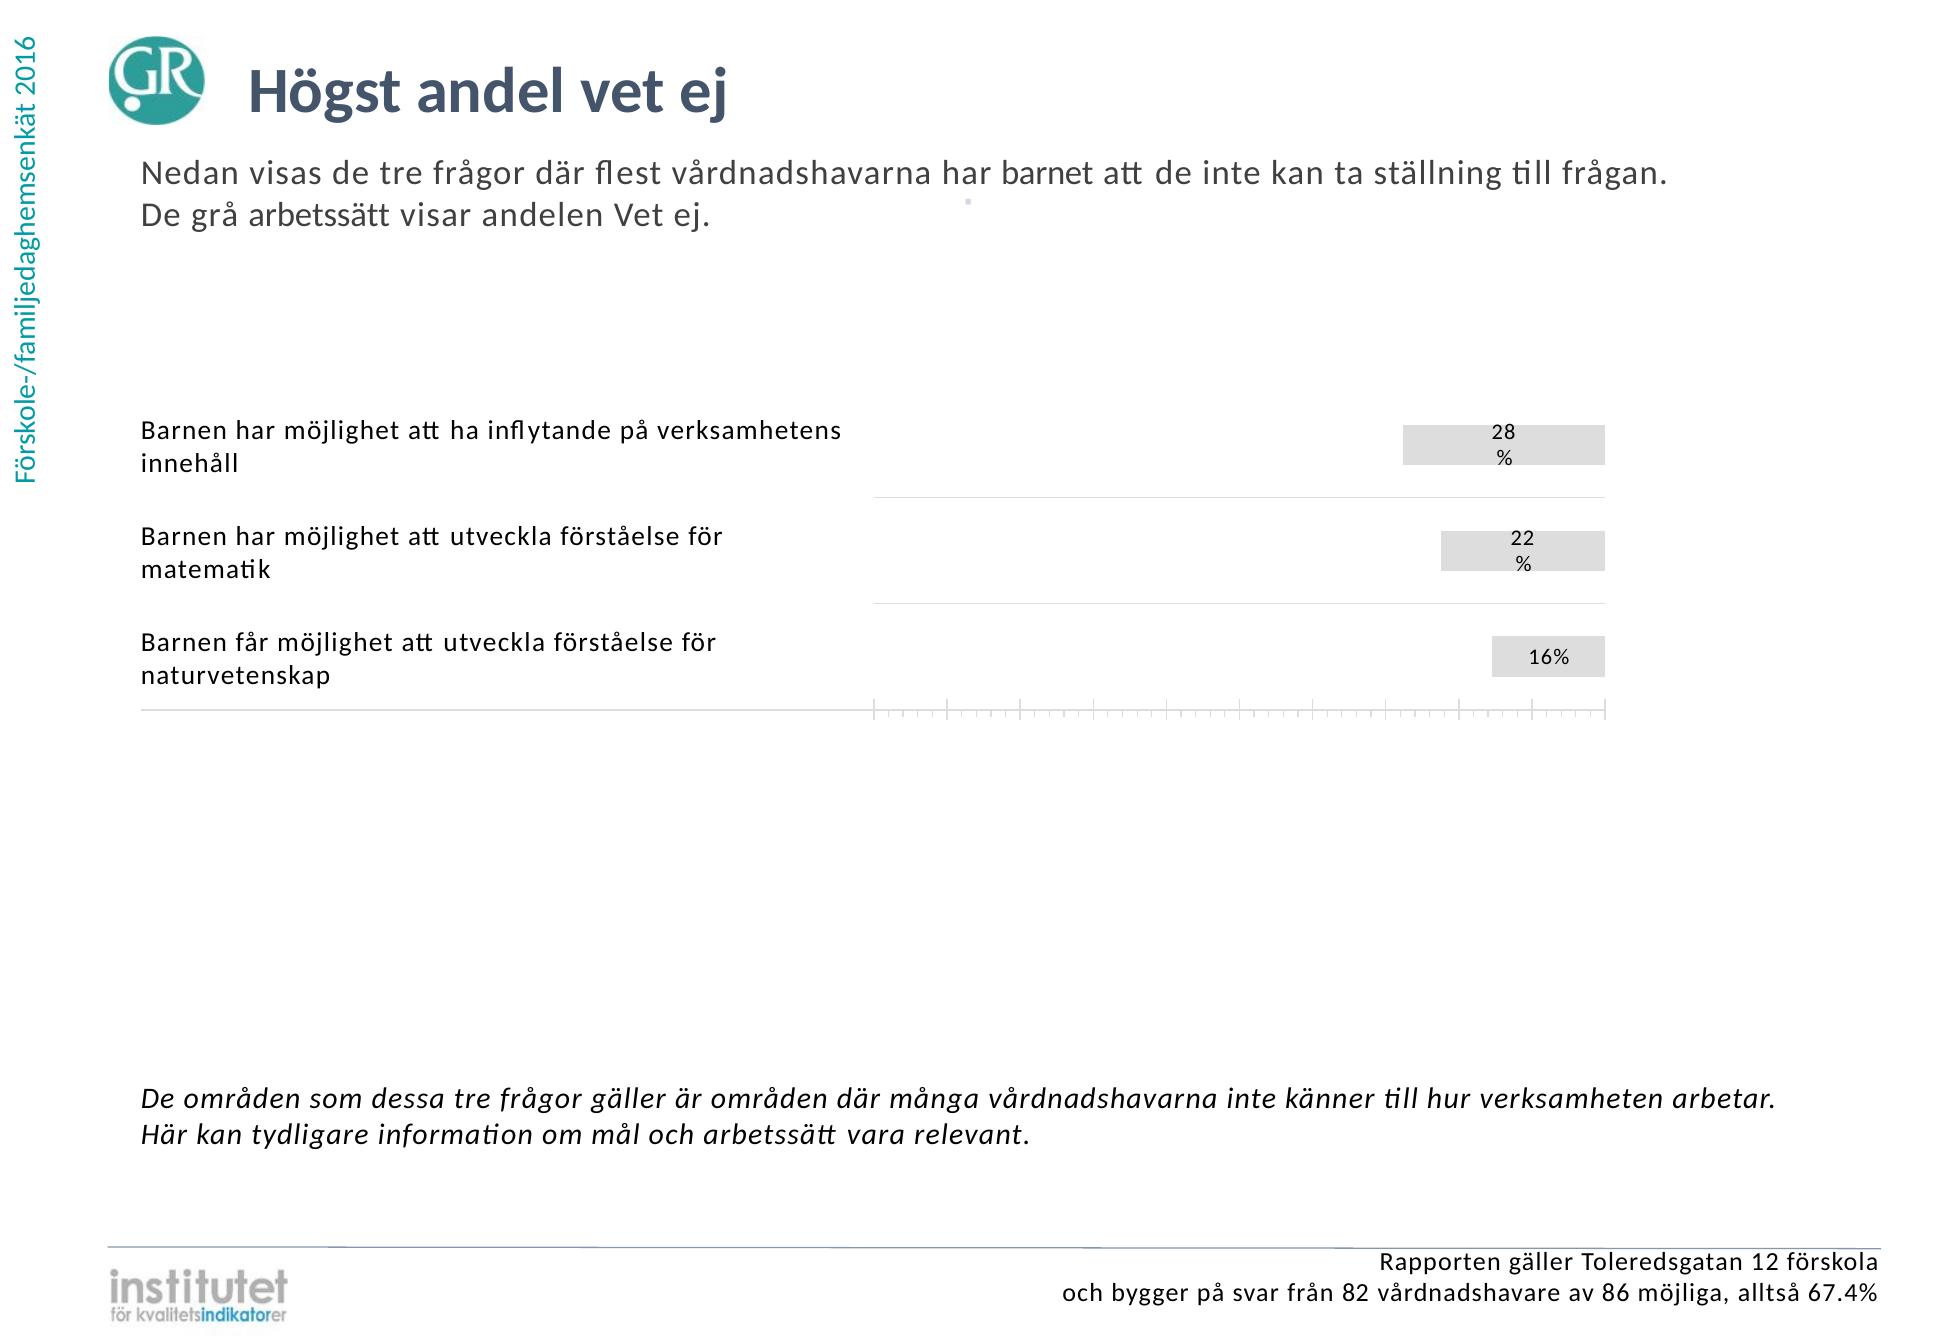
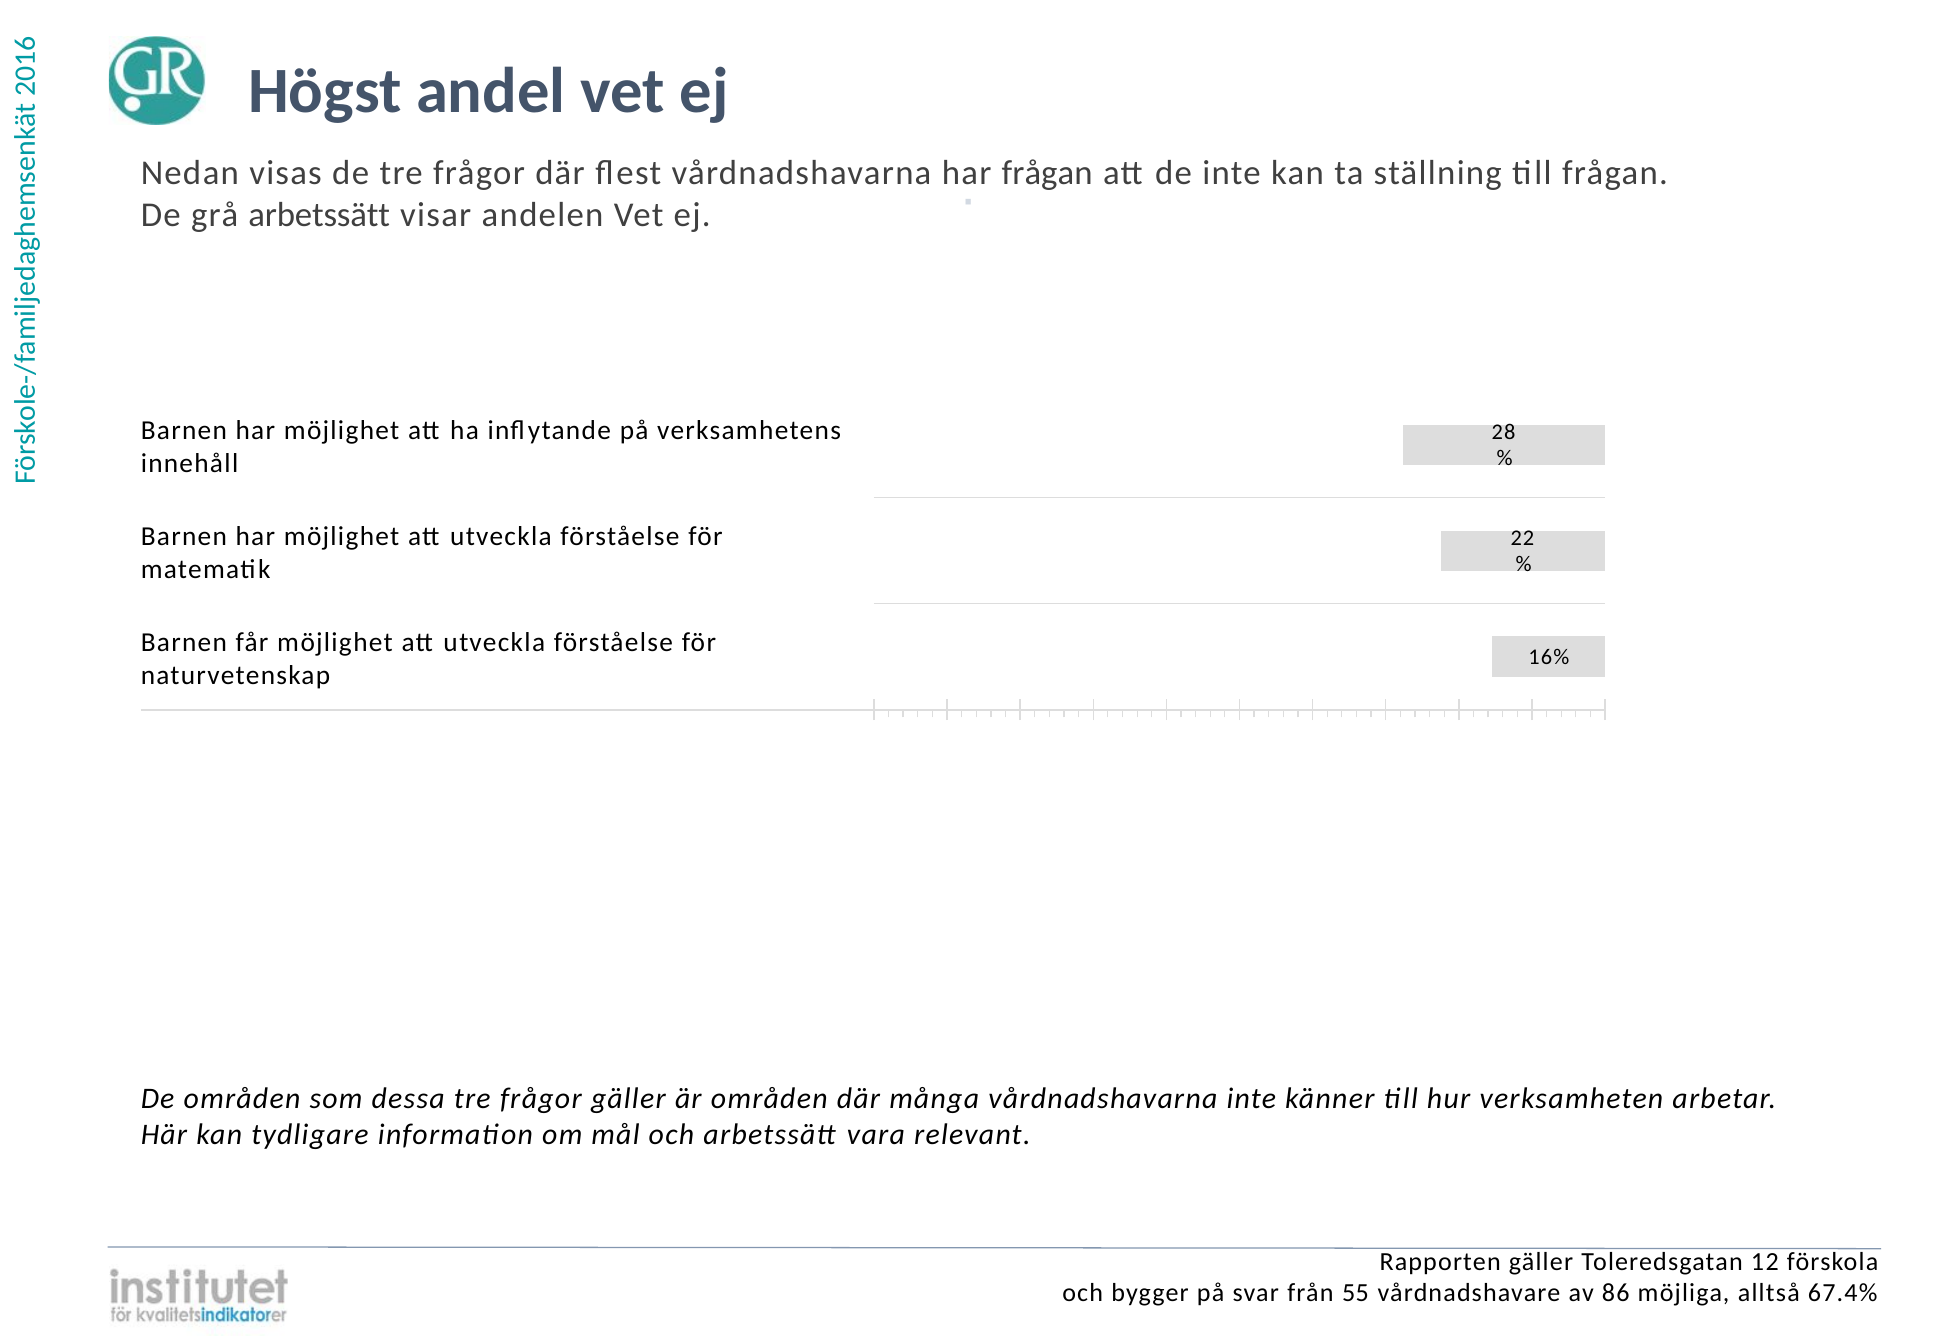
har barnet: barnet -> frågan (1047, 173)
82: 82 -> 55 (1355, 1293)
